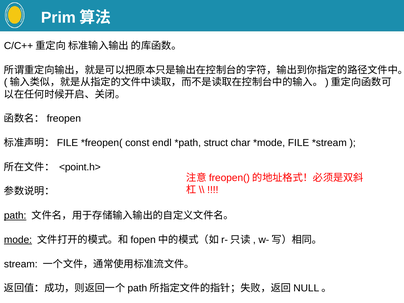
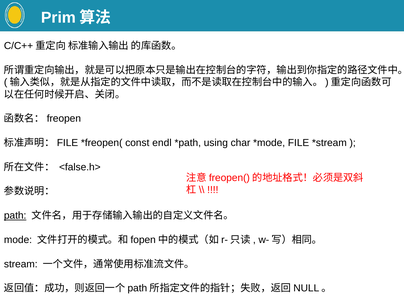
struct: struct -> using (216, 143)
<point.h>: <point.h> -> <false.h> (80, 167)
mode underline: present -> none (18, 240)
